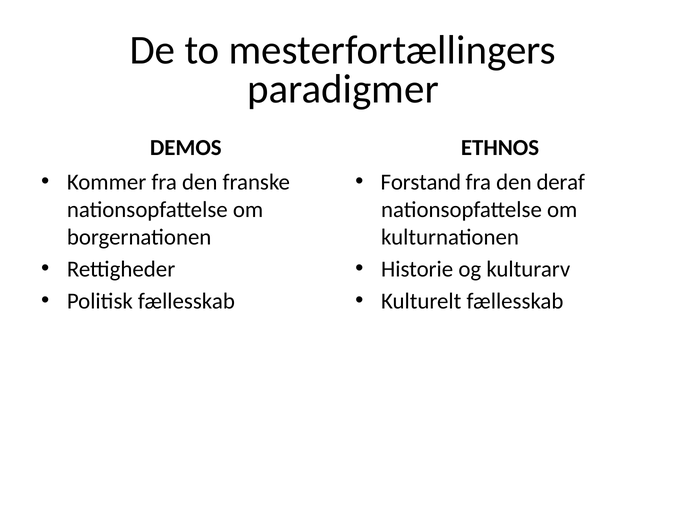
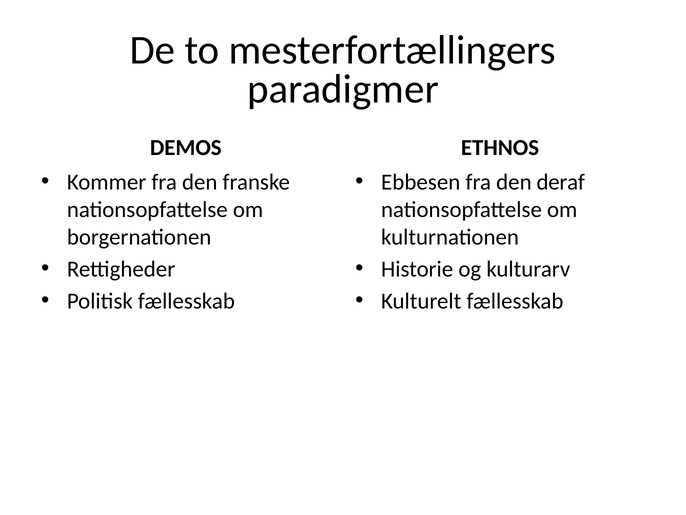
Forstand: Forstand -> Ebbesen (421, 182)
